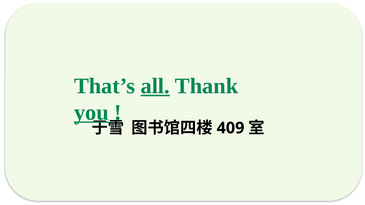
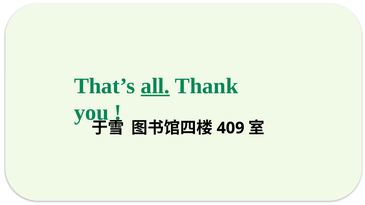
you underline: present -> none (91, 113)
